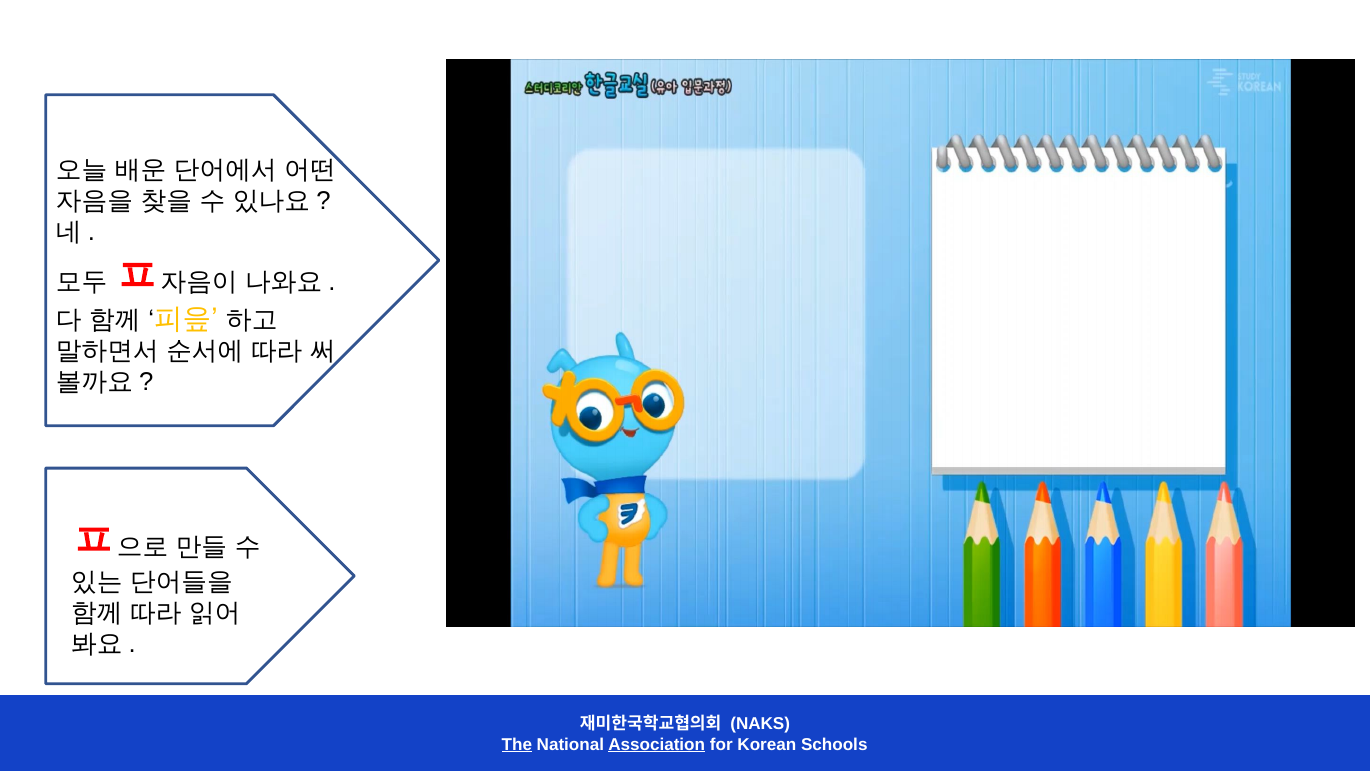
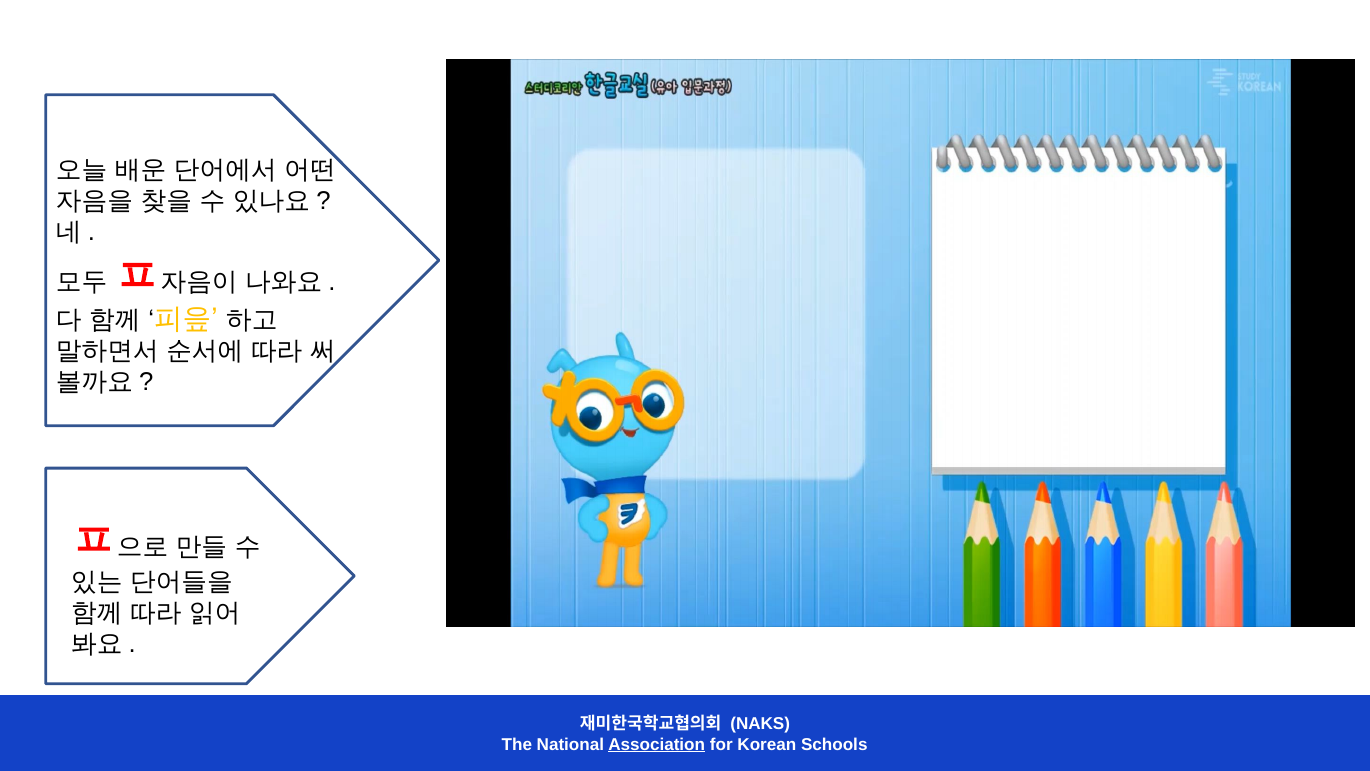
The underline: present -> none (517, 744)
